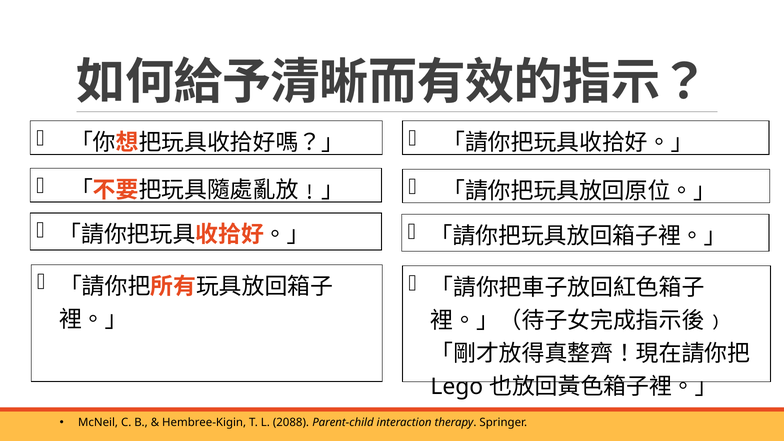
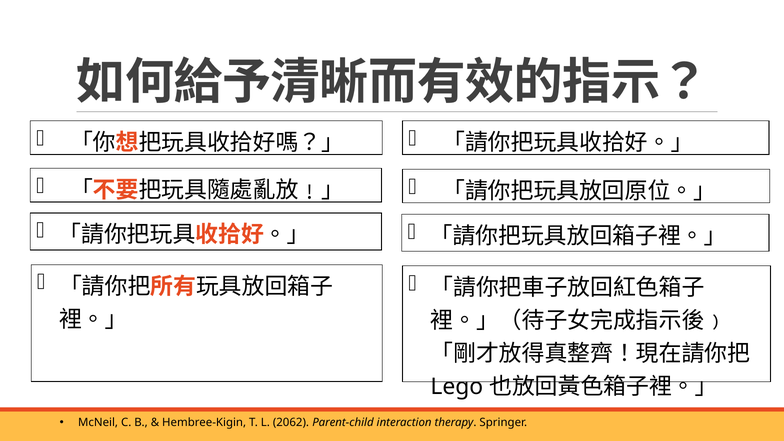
2088: 2088 -> 2062 (291, 422)
